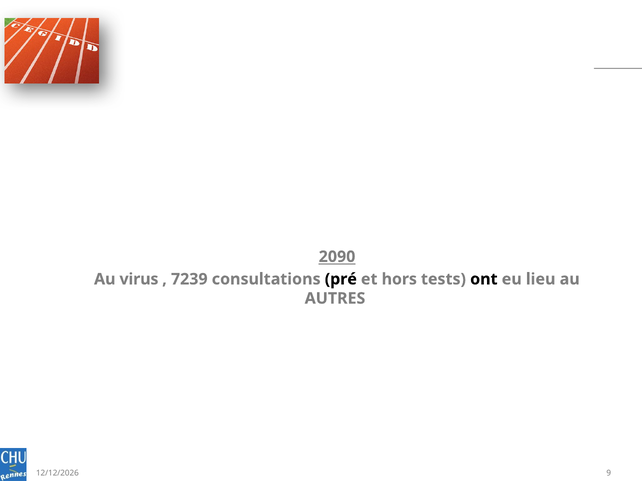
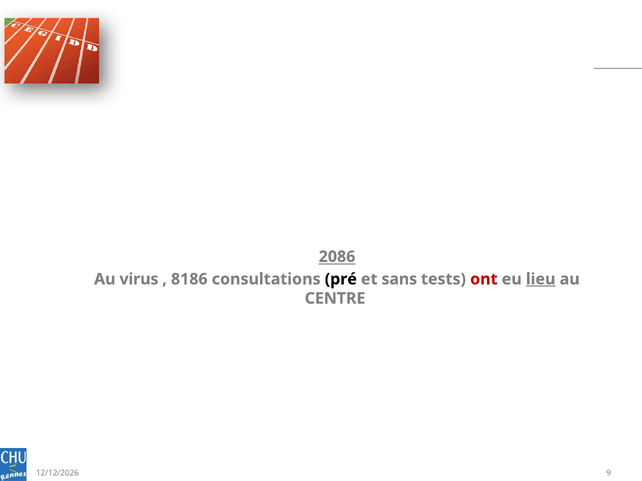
2090: 2090 -> 2086 (337, 257)
7239: 7239 -> 8186 (189, 279)
hors: hors -> sans (399, 279)
ont colour: black -> red (484, 279)
lieu underline: none -> present (541, 279)
AUTRES: AUTRES -> CENTRE (335, 299)
